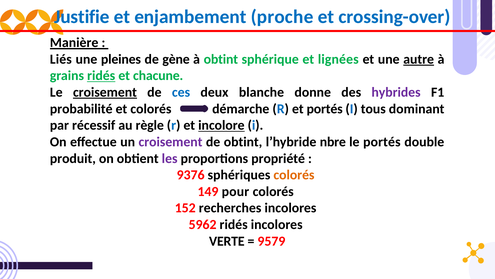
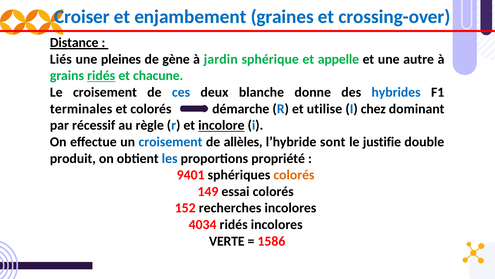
Justifie: Justifie -> Croiser (82, 17)
proche: proche -> graines (282, 17)
Manière: Manière -> Distance (74, 43)
à obtint: obtint -> jardin (221, 59)
lignées: lignées -> appelle (338, 59)
autre underline: present -> none (419, 59)
croisement underline: present -> none (105, 92)
hybrides colour: purple -> blue (396, 92)
probabilité: probabilité -> terminales (81, 109)
et portés: portés -> utilise (325, 109)
tous: tous -> chez (373, 109)
croisement colour: purple -> blue (170, 142)
de obtint: obtint -> allèles (243, 142)
nbre: nbre -> sont (333, 142)
le portés: portés -> justifie (382, 142)
les colour: purple -> blue (170, 158)
9376: 9376 -> 9401 (191, 175)
pour: pour -> essai (236, 191)
5962: 5962 -> 4034 (203, 224)
9579: 9579 -> 1586 (271, 241)
